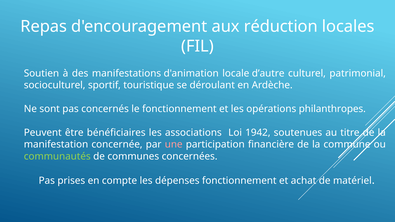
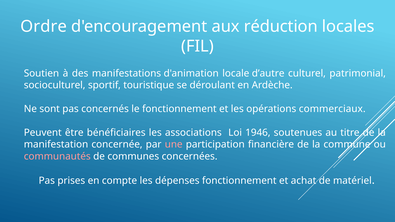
Repas: Repas -> Ordre (44, 26)
philanthropes: philanthropes -> commerciaux (332, 109)
1942: 1942 -> 1946 (258, 133)
communautés colour: light green -> pink (57, 156)
